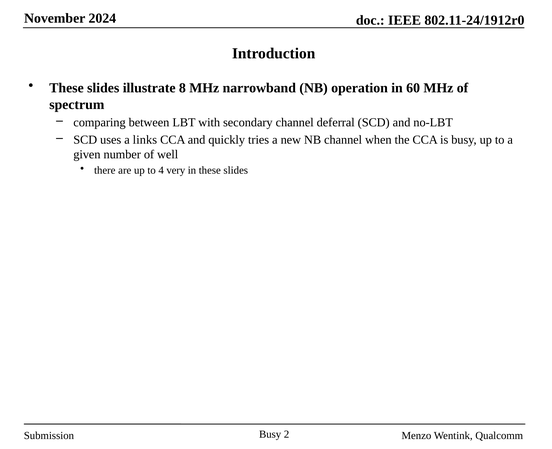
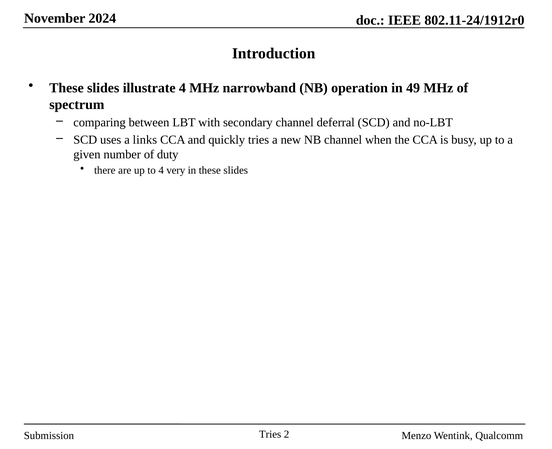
illustrate 8: 8 -> 4 (182, 88)
60: 60 -> 49 (413, 88)
well: well -> duty (168, 154)
Busy: Busy -> Tries (270, 434)
